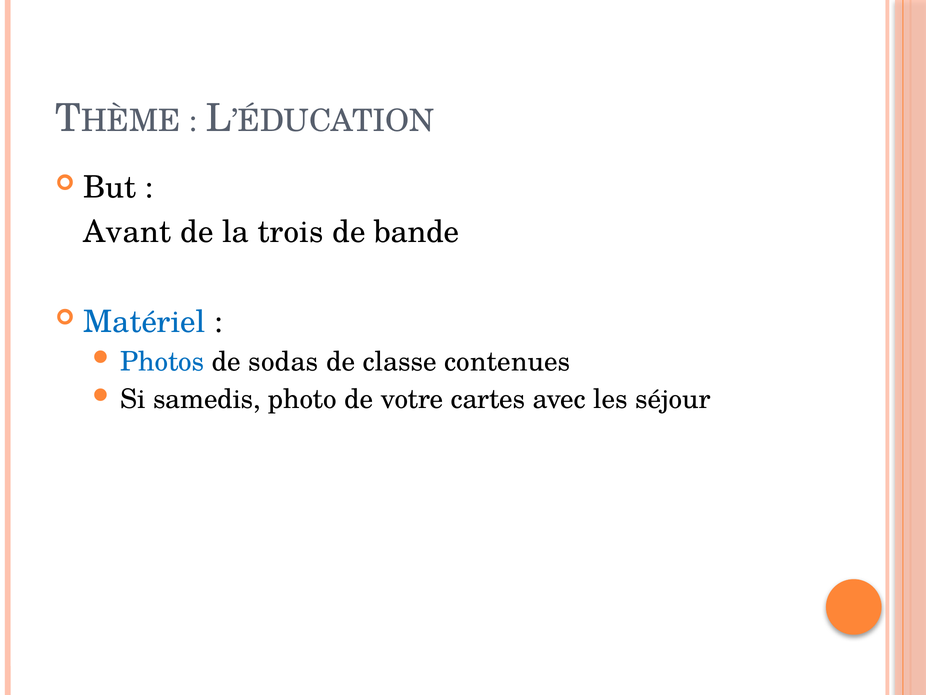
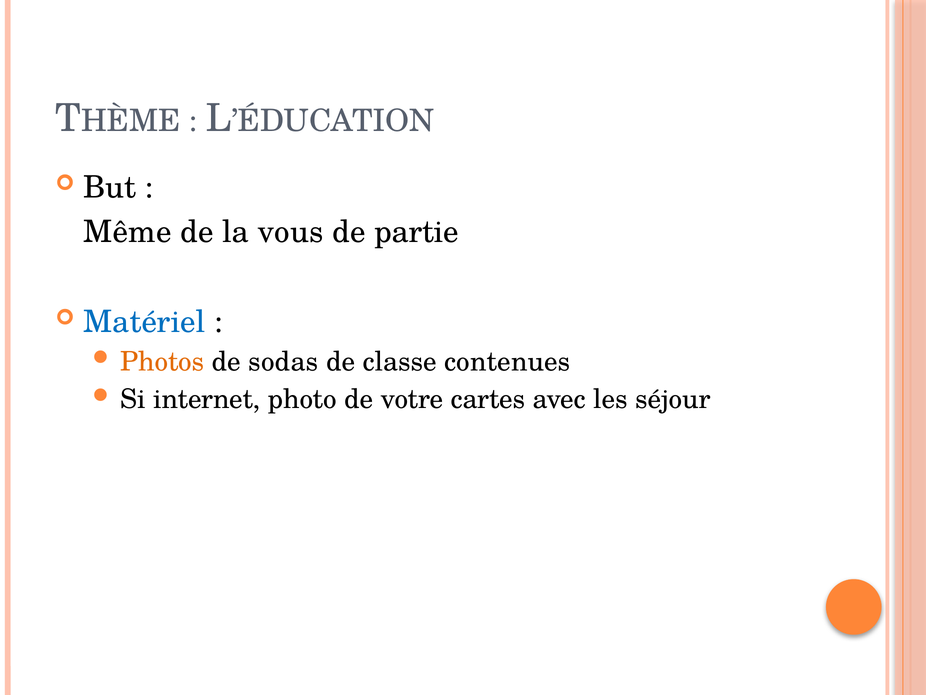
Avant: Avant -> Même (127, 232)
trois: trois -> vous (291, 232)
bande: bande -> partie (417, 232)
Photos colour: blue -> orange (162, 361)
samedis: samedis -> internet (207, 399)
